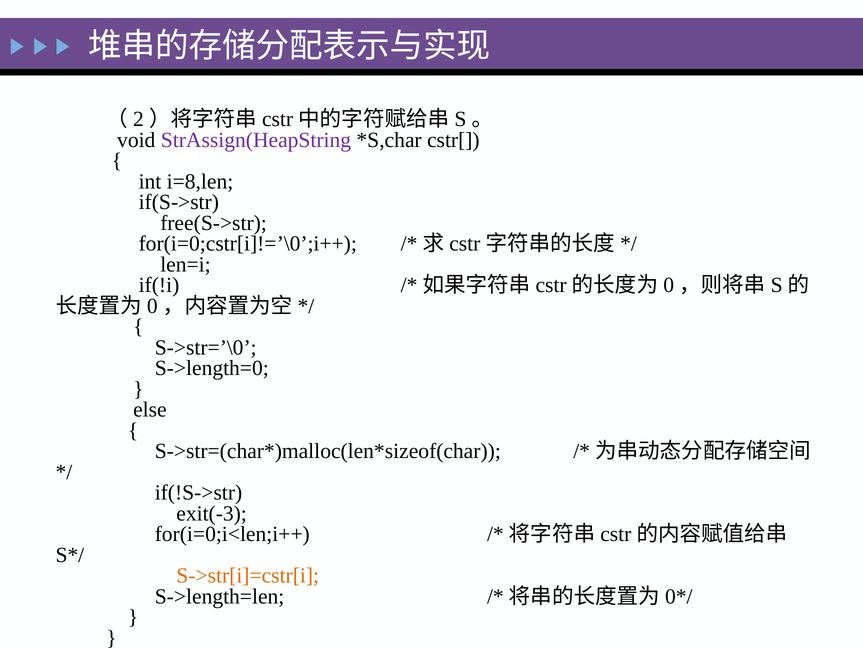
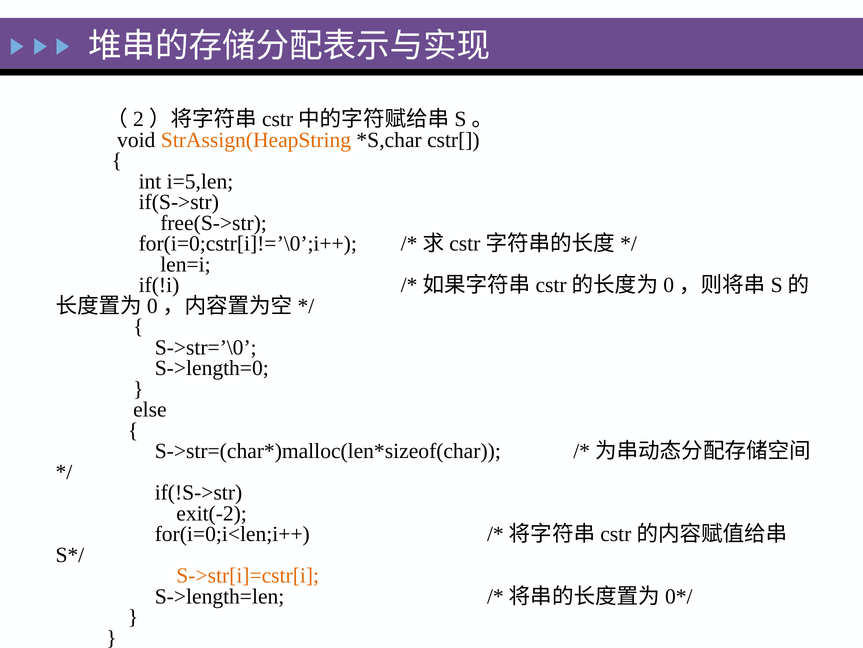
StrAssign(HeapString colour: purple -> orange (256, 140)
i=8,len: i=8,len -> i=5,len (200, 181)
exit(-3: exit(-3 -> exit(-2 (212, 513)
